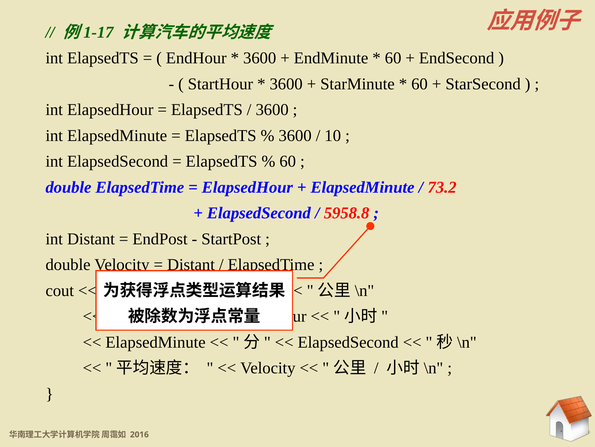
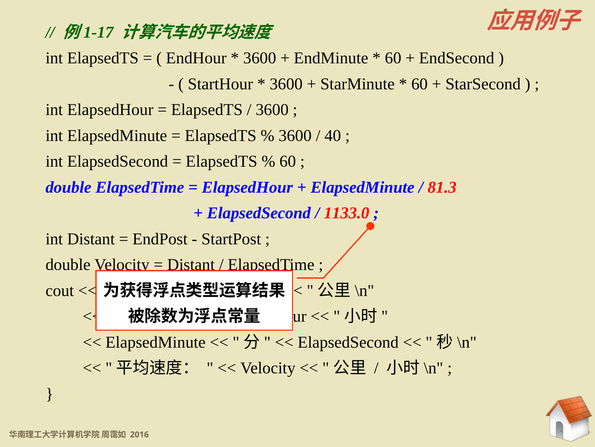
10: 10 -> 40 (333, 135)
73.2: 73.2 -> 81.3 (442, 187)
5958.8: 5958.8 -> 1133.0 (347, 213)
